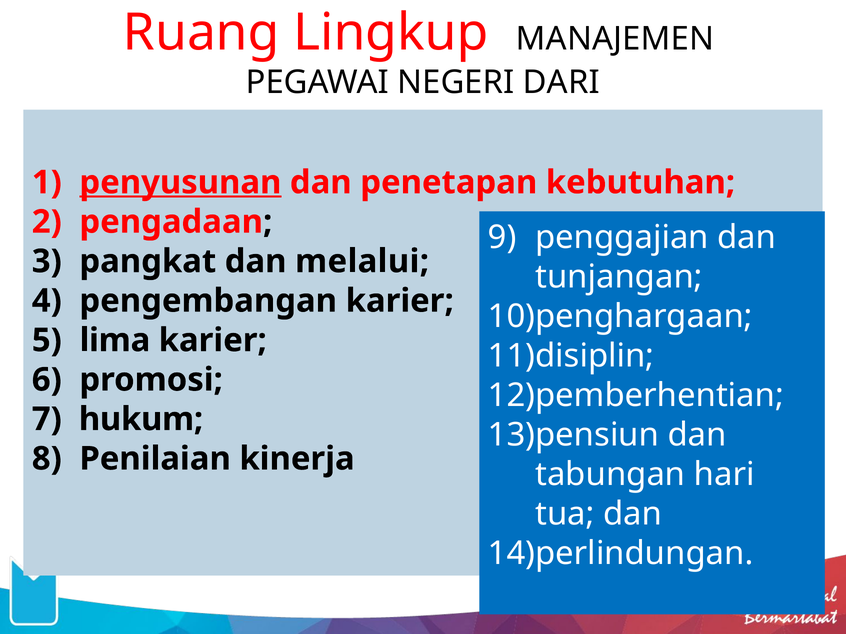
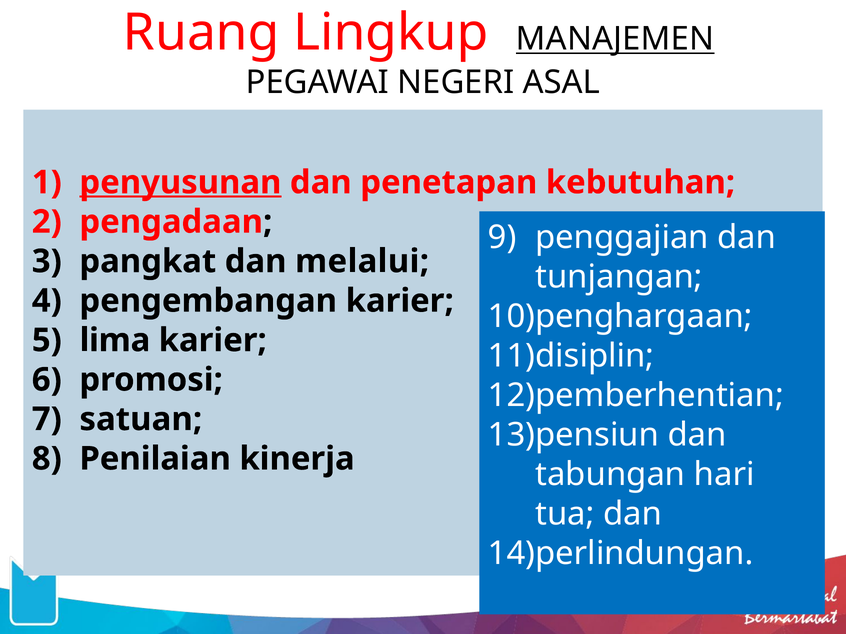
MANAJEMEN underline: none -> present (615, 39)
DARI: DARI -> ASAL (561, 82)
hukum: hukum -> satuan (141, 420)
